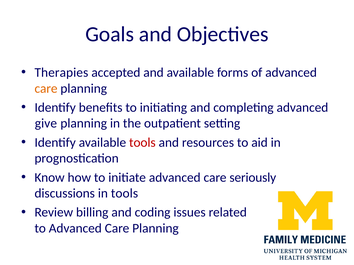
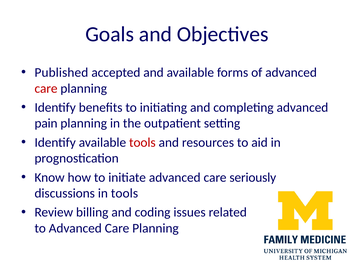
Therapies: Therapies -> Published (61, 73)
care colour: orange -> red (46, 89)
give: give -> pain (46, 124)
